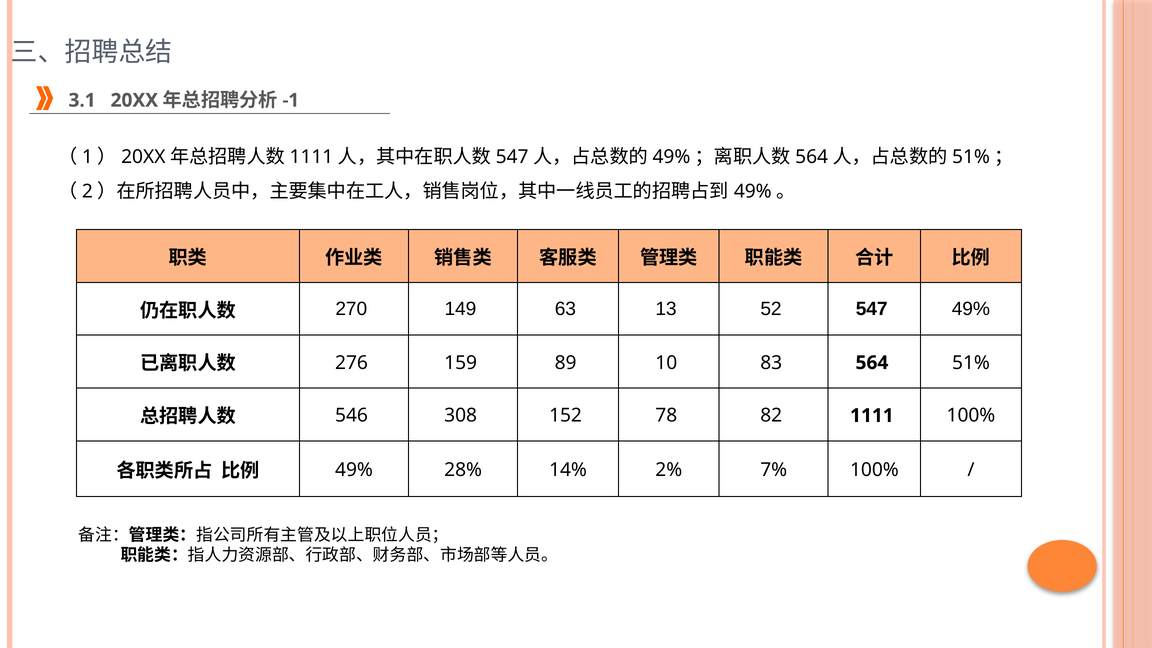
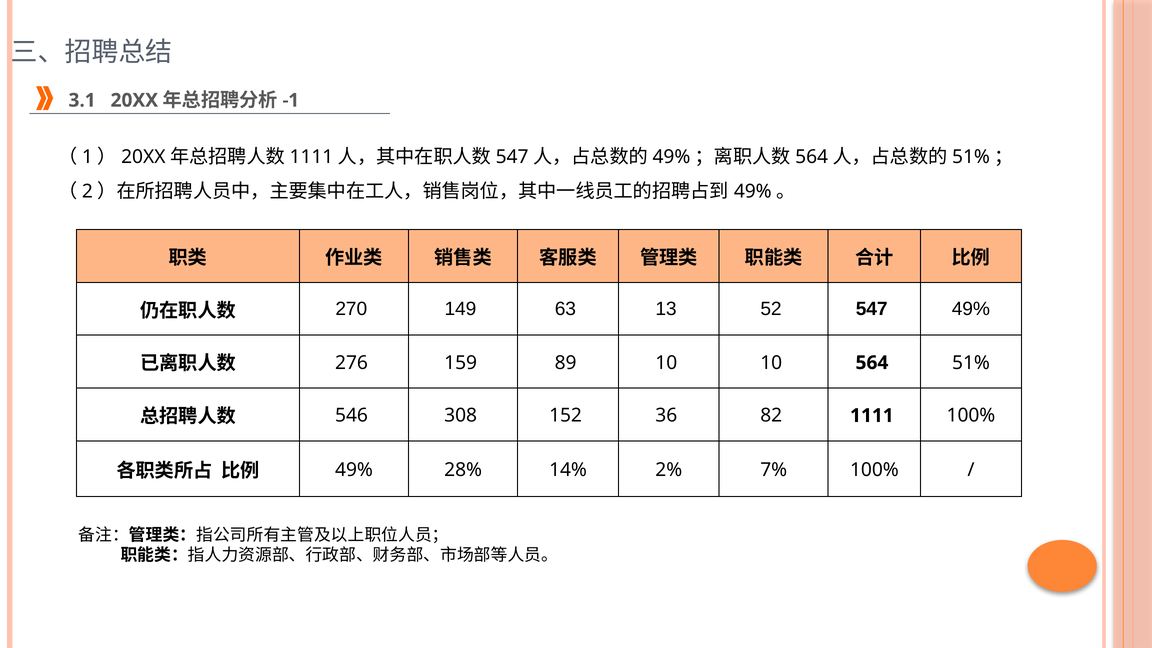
10 83: 83 -> 10 (771, 363)
78: 78 -> 36 (666, 415)
